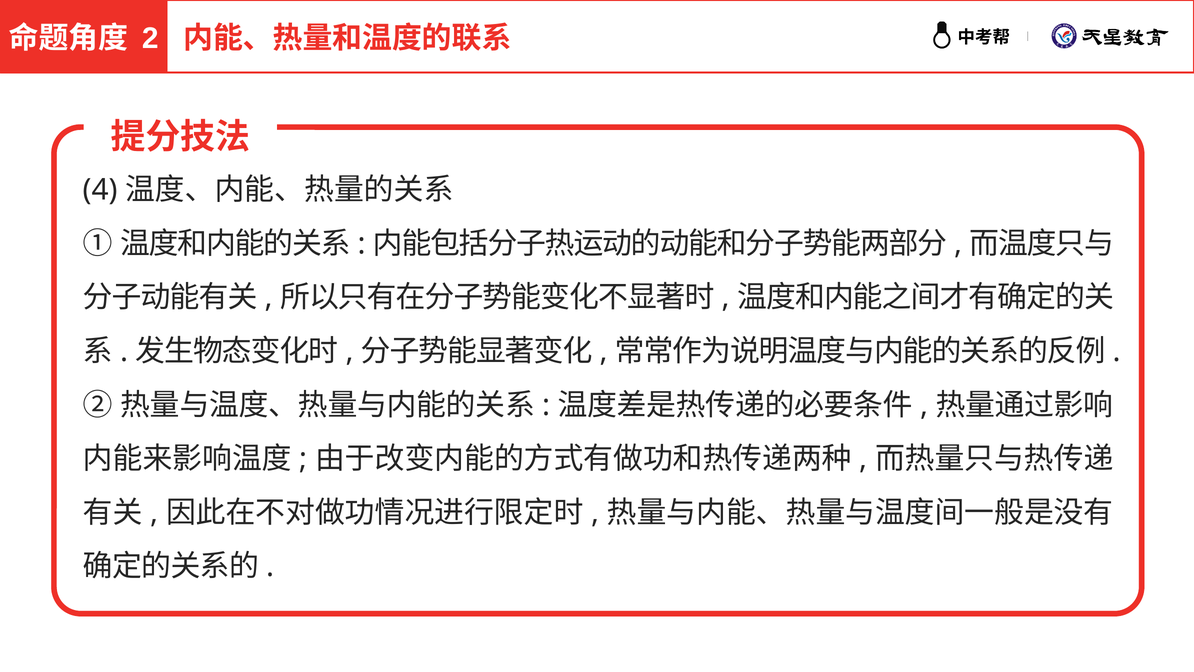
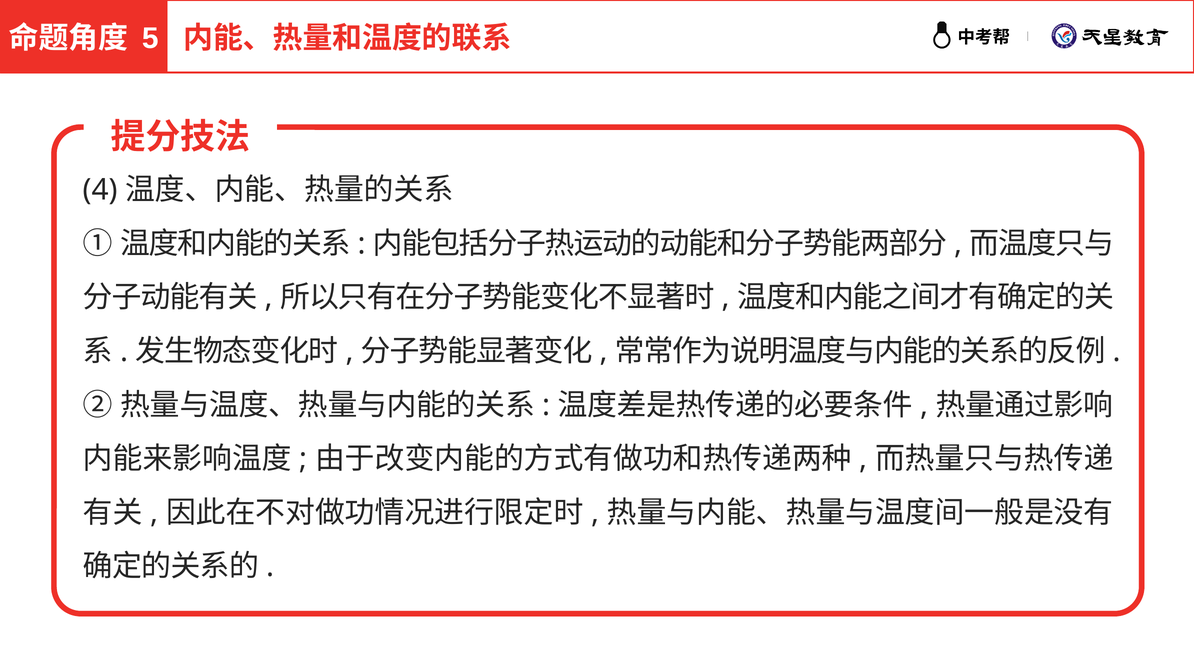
2: 2 -> 5 (150, 38)
